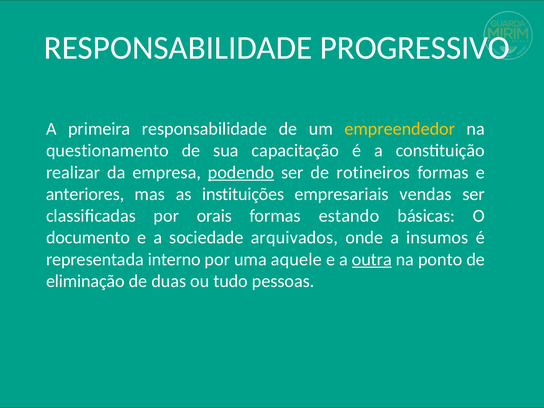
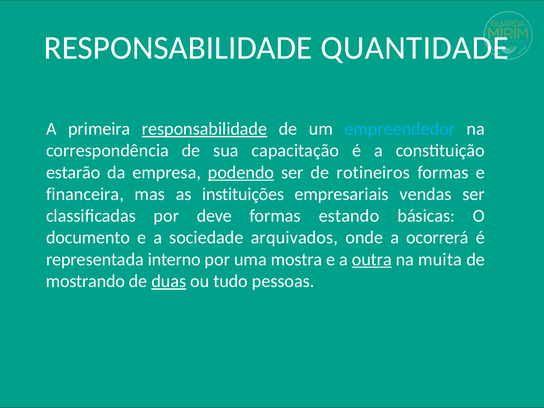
PROGRESSIVO: PROGRESSIVO -> QUANTIDADE (415, 48)
responsabilidade underline: none -> present (205, 129)
empreendedor colour: yellow -> light blue (400, 129)
questionamento: questionamento -> correspondência (107, 151)
realizar: realizar -> estarão (73, 172)
anteriores: anteriores -> financeira (85, 194)
orais: orais -> deve (214, 216)
insumos: insumos -> ocorrerá (437, 238)
aquele: aquele -> mostra (297, 259)
ponto: ponto -> muita (440, 259)
eliminação: eliminação -> mostrando (85, 281)
duas underline: none -> present (169, 281)
